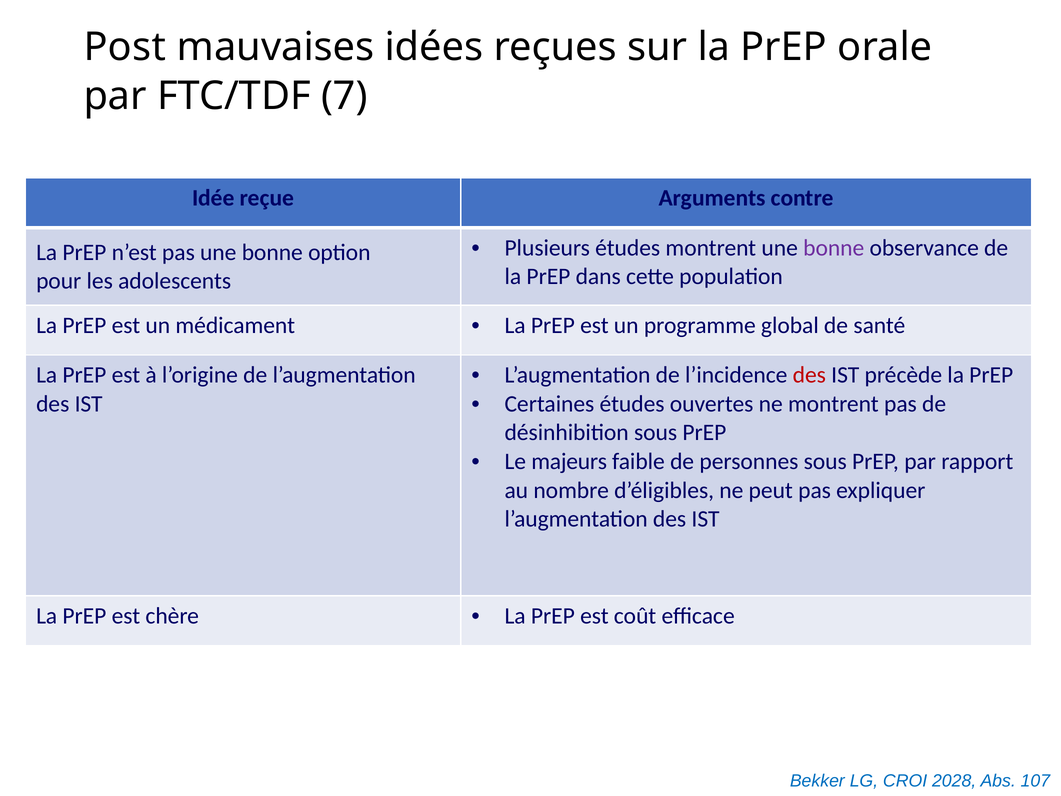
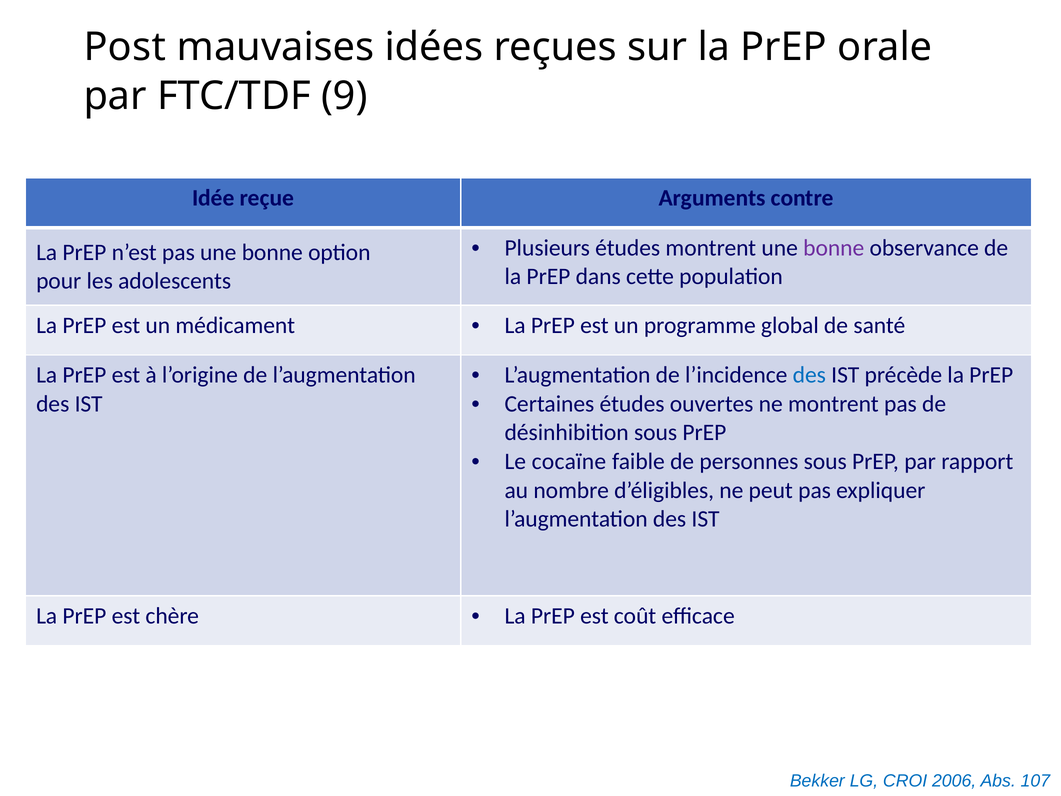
7: 7 -> 9 (344, 96)
des colour: red -> blue (809, 375)
majeurs: majeurs -> cocaïne (569, 461)
2028: 2028 -> 2006 (954, 781)
